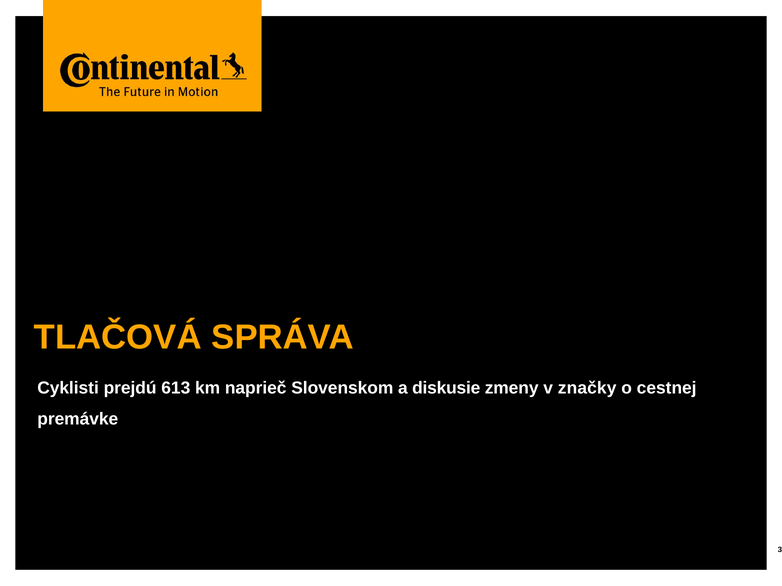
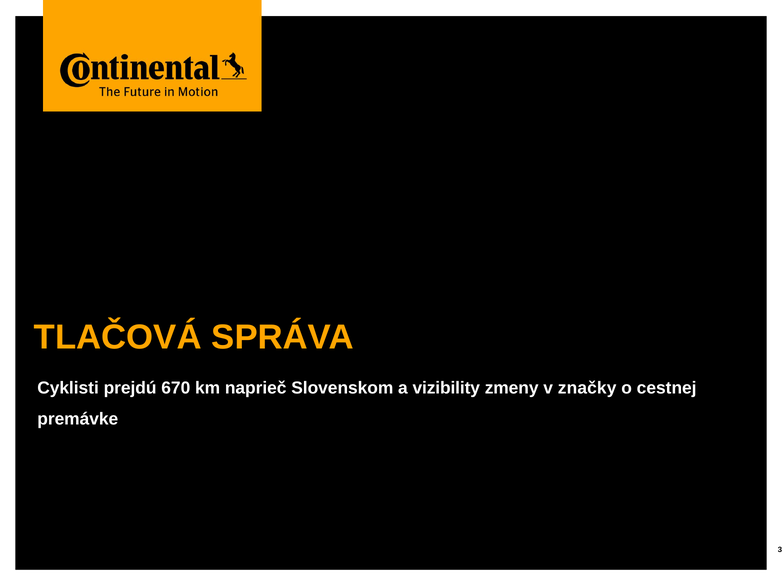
613: 613 -> 670 (176, 388)
diskusie: diskusie -> vizibility (446, 388)
